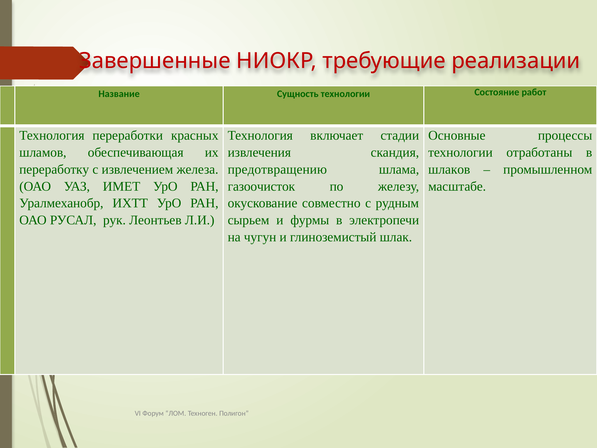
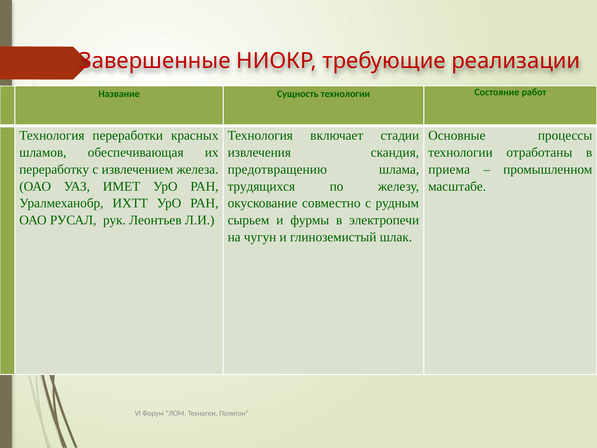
шлаков: шлаков -> приема (449, 169)
газоочисток: газоочисток -> трудящихся (261, 186)
